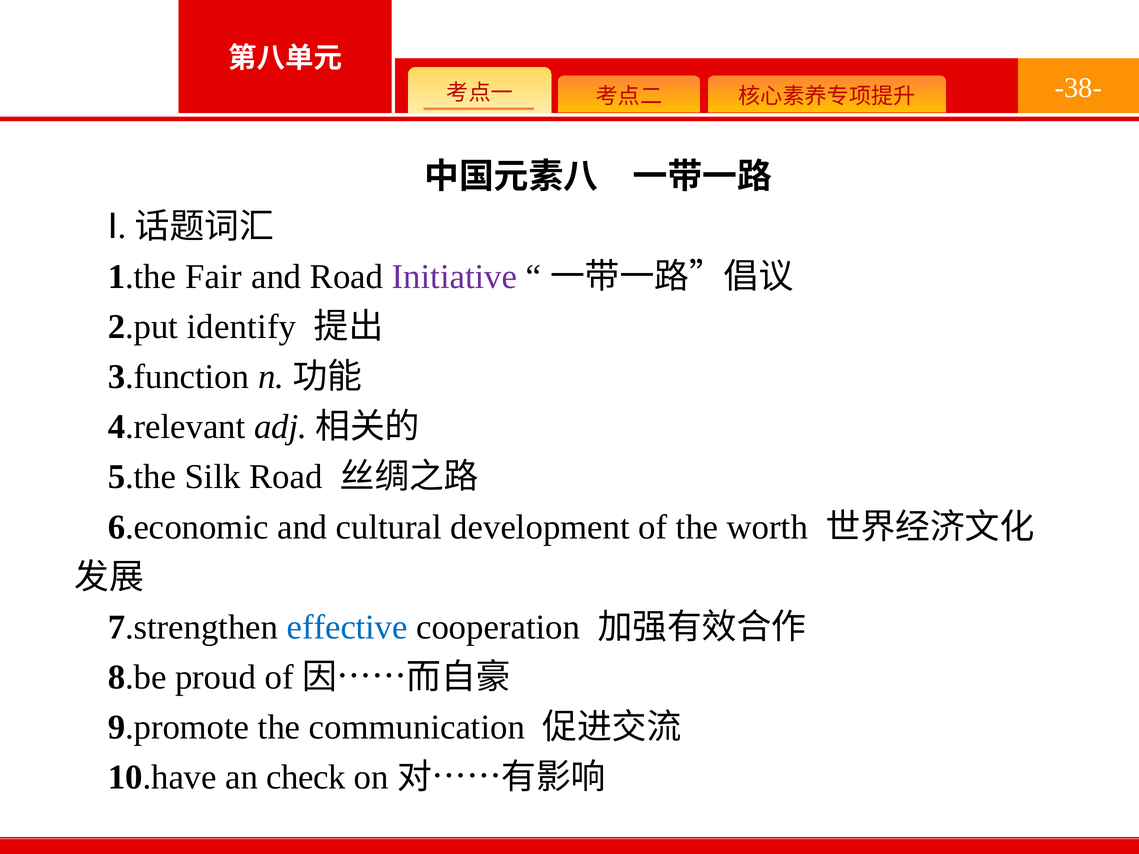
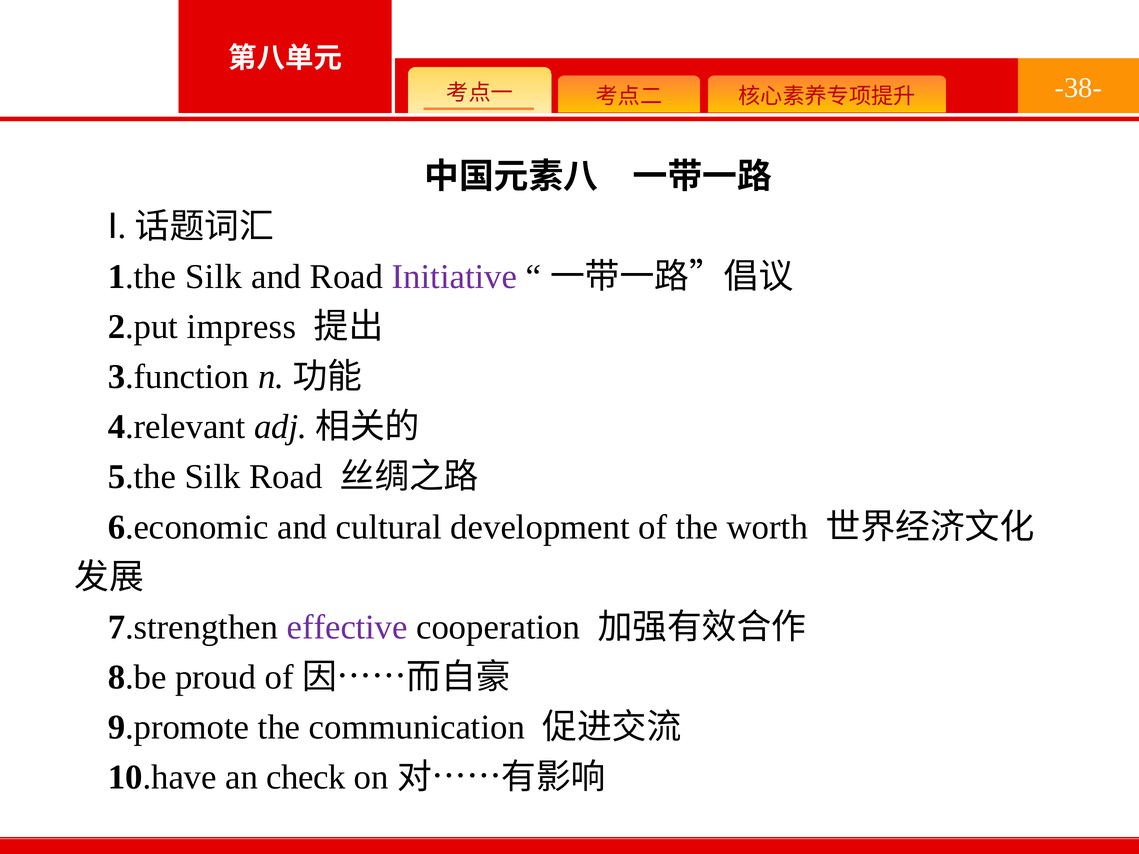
1.the Fair: Fair -> Silk (214, 277)
identify: identify -> impress (241, 327)
effective colour: blue -> purple (347, 627)
